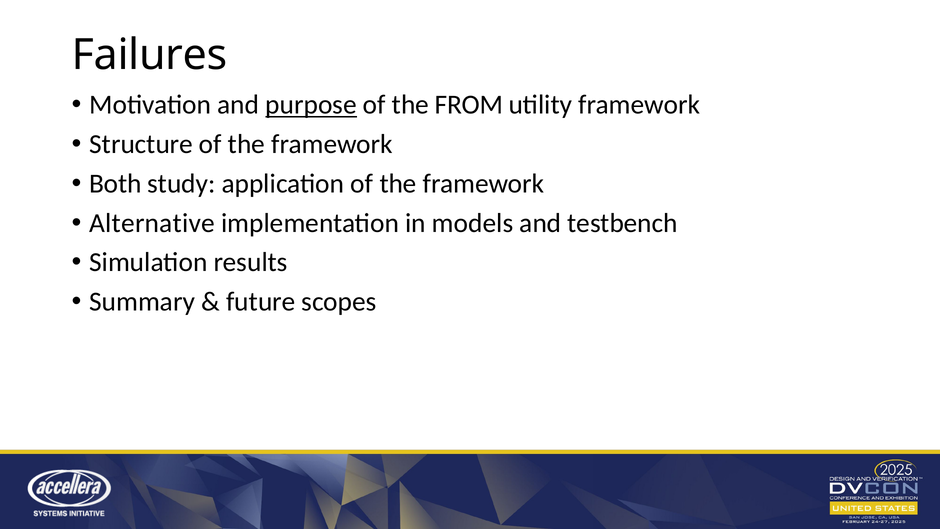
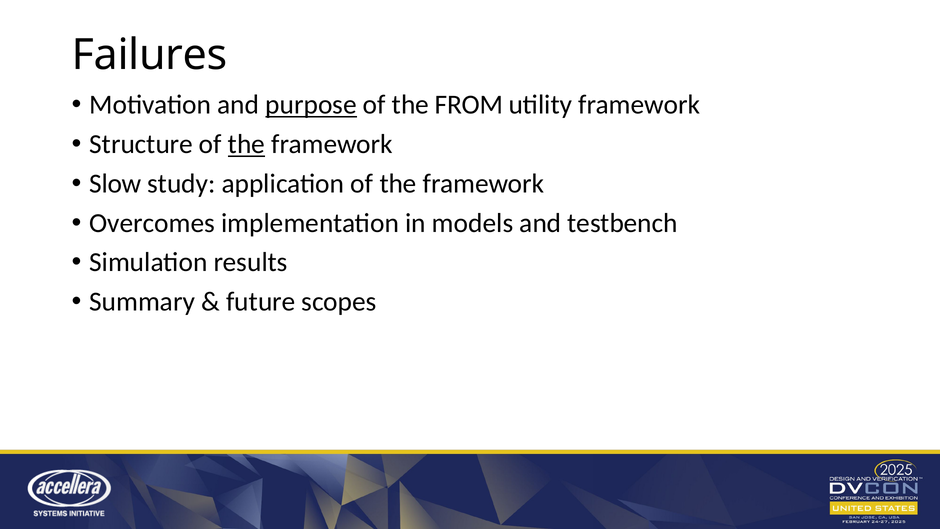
the underline: none -> present (247, 144)
Both: Both -> Slow (115, 184)
Alternative: Alternative -> Overcomes (152, 223)
